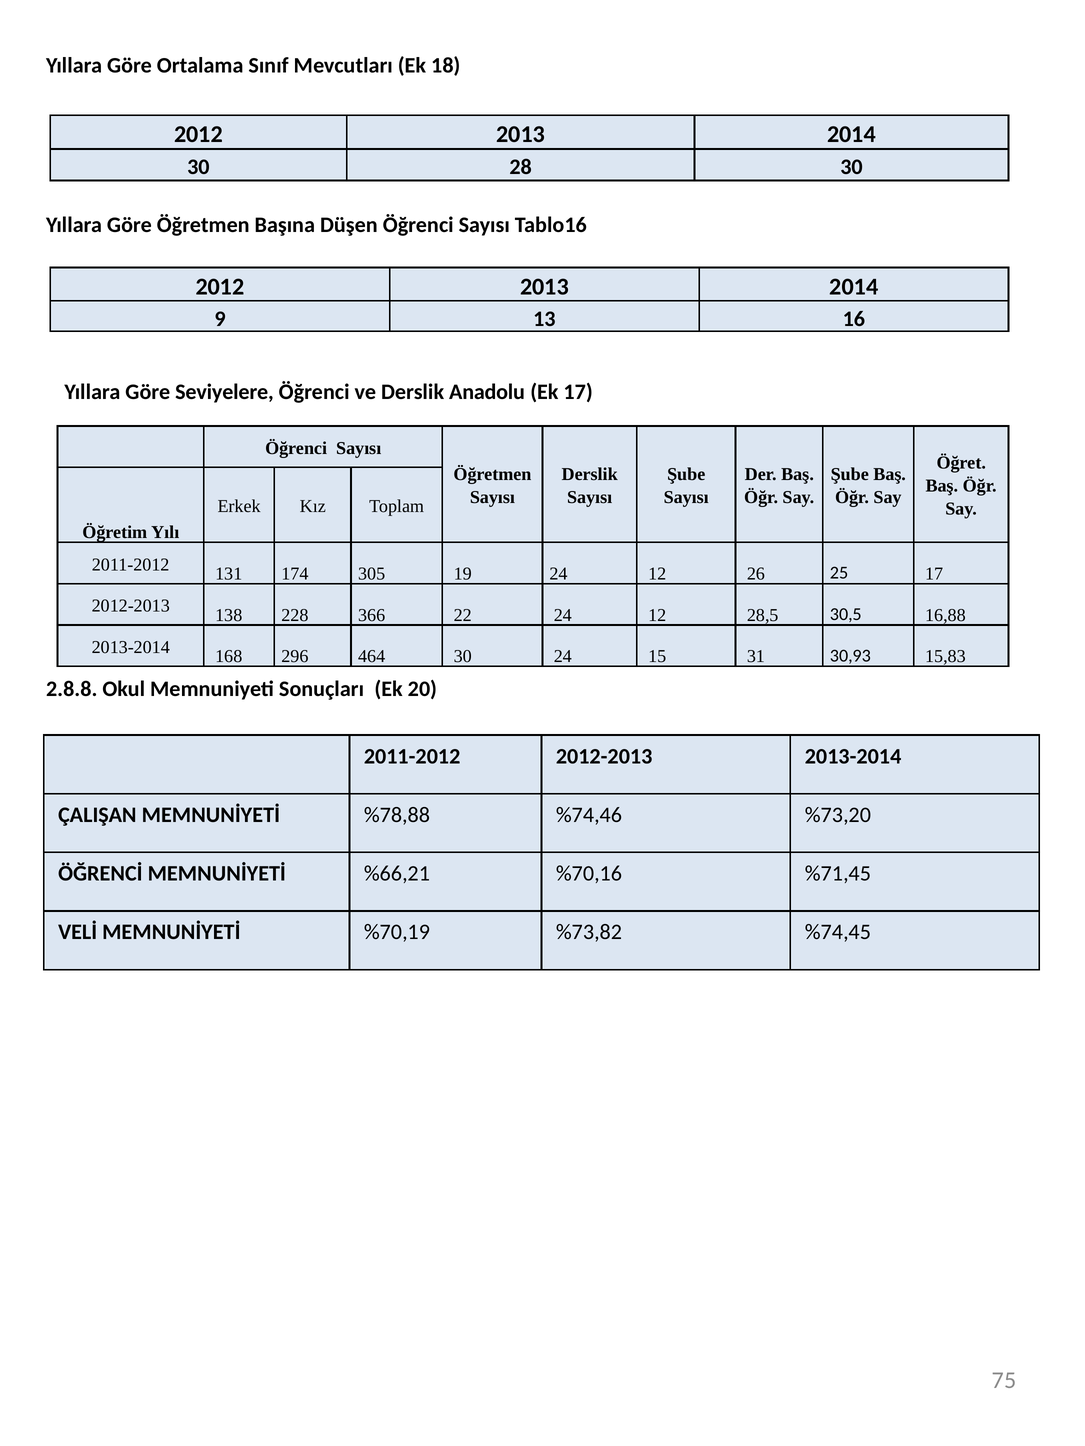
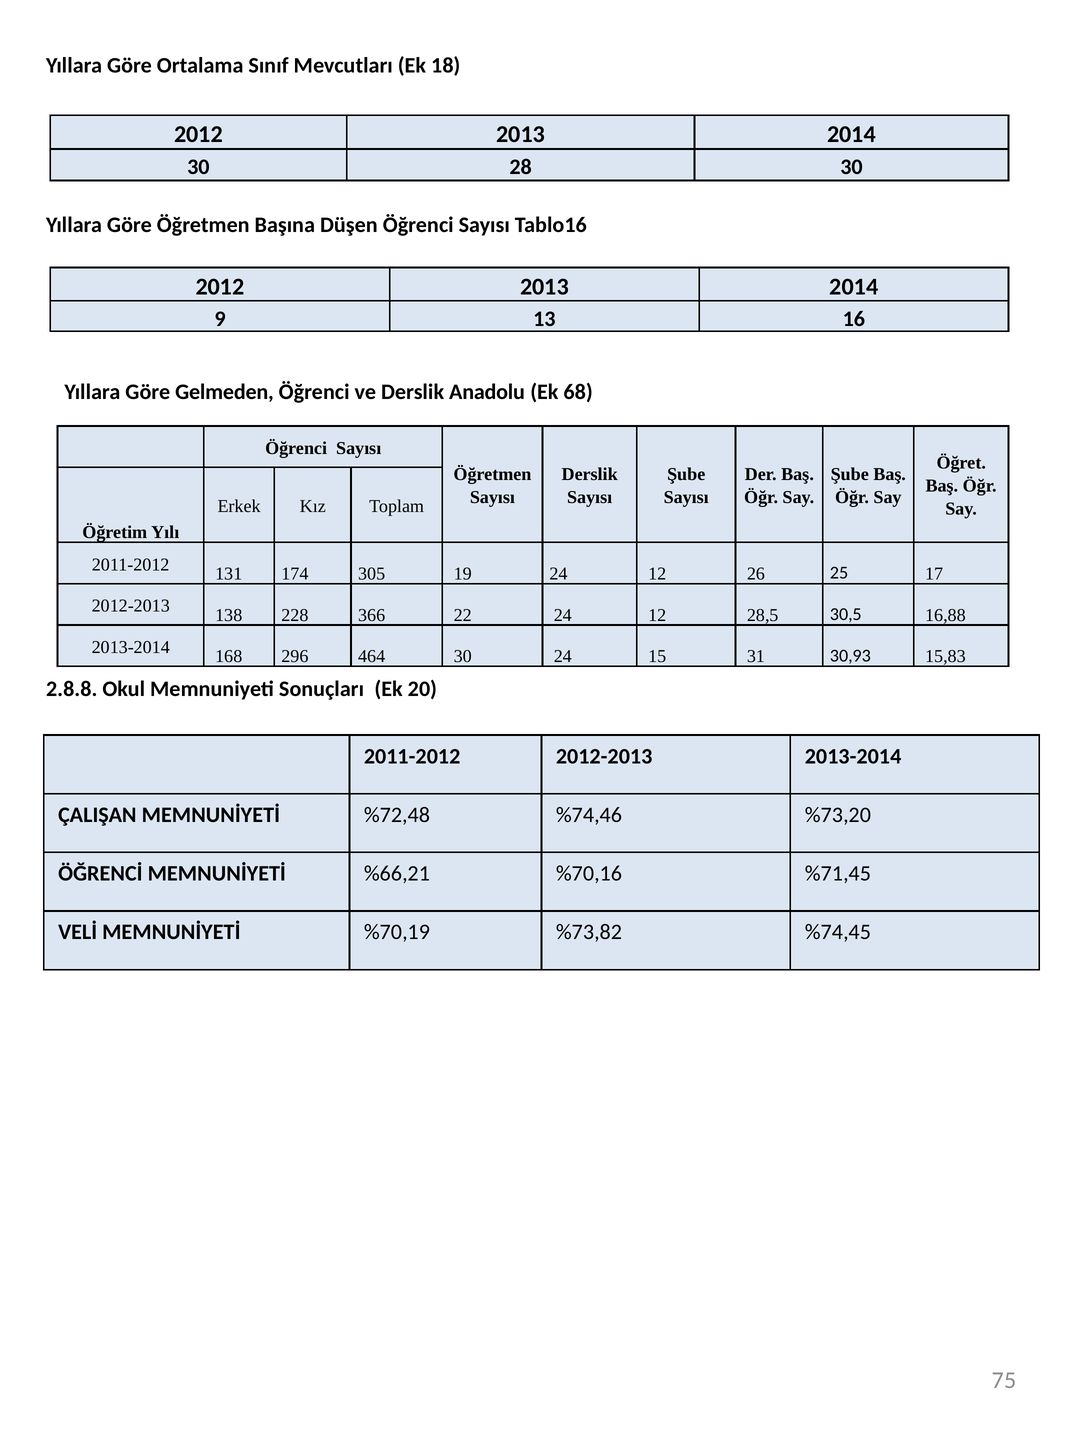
Seviyelere: Seviyelere -> Gelmeden (224, 392)
Ek 17: 17 -> 68 (578, 392)
%78,88: %78,88 -> %72,48 (397, 815)
